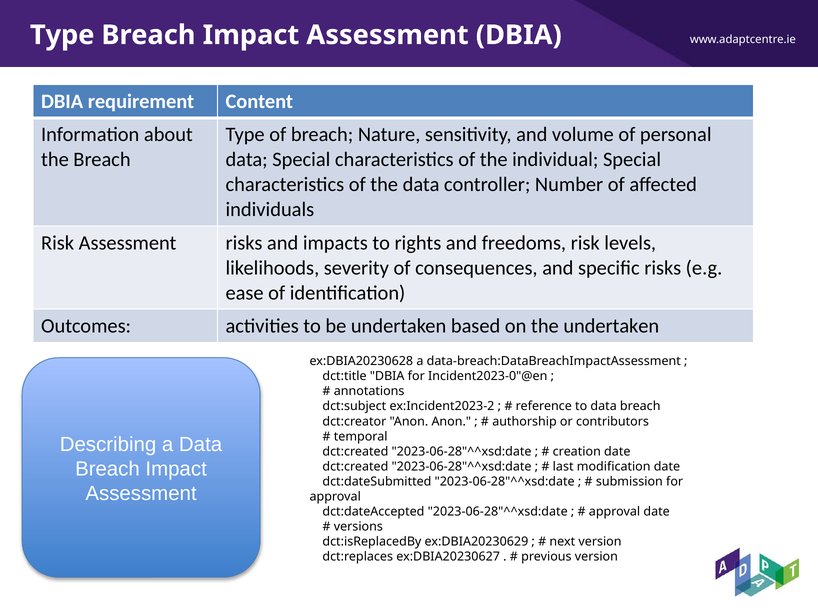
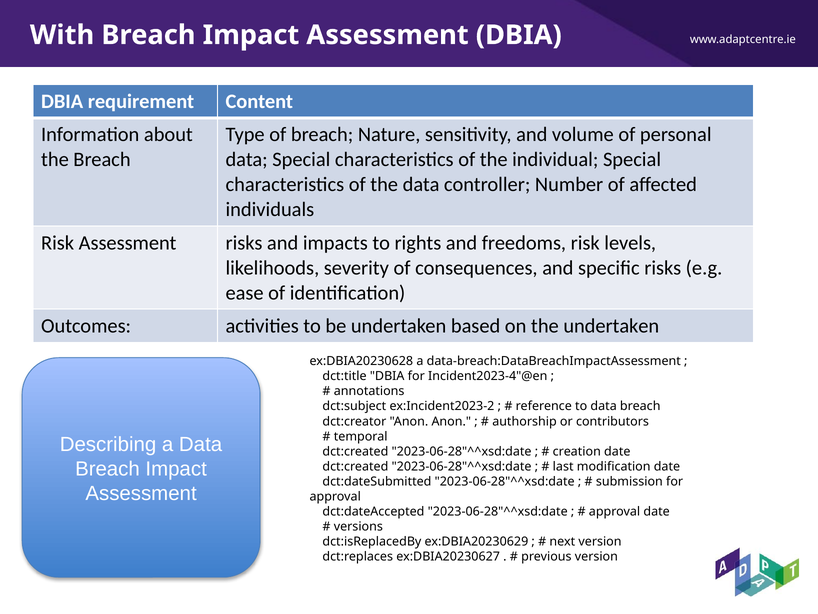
Type: Type -> With (62, 35)
Incident2023-0"@en: Incident2023-0"@en -> Incident2023-4"@en (488, 376)
